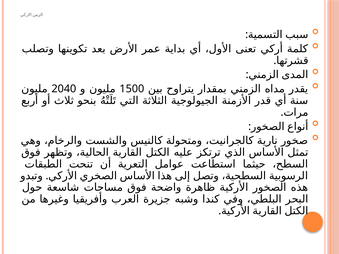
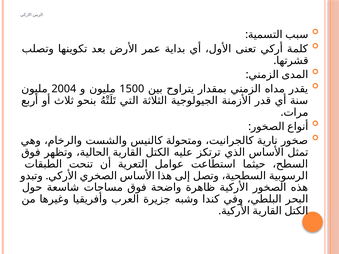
2040: 2040 -> 2004 (64, 89)
